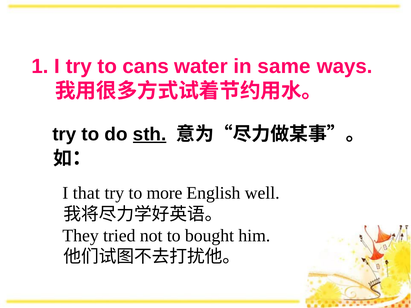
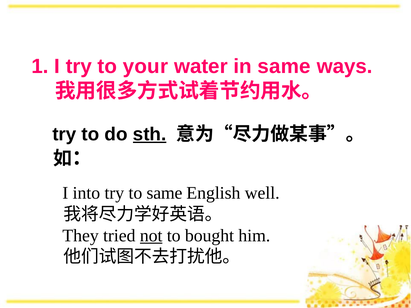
cans: cans -> your (145, 67)
that: that -> into (86, 193)
to more: more -> same (164, 193)
not underline: none -> present (151, 236)
